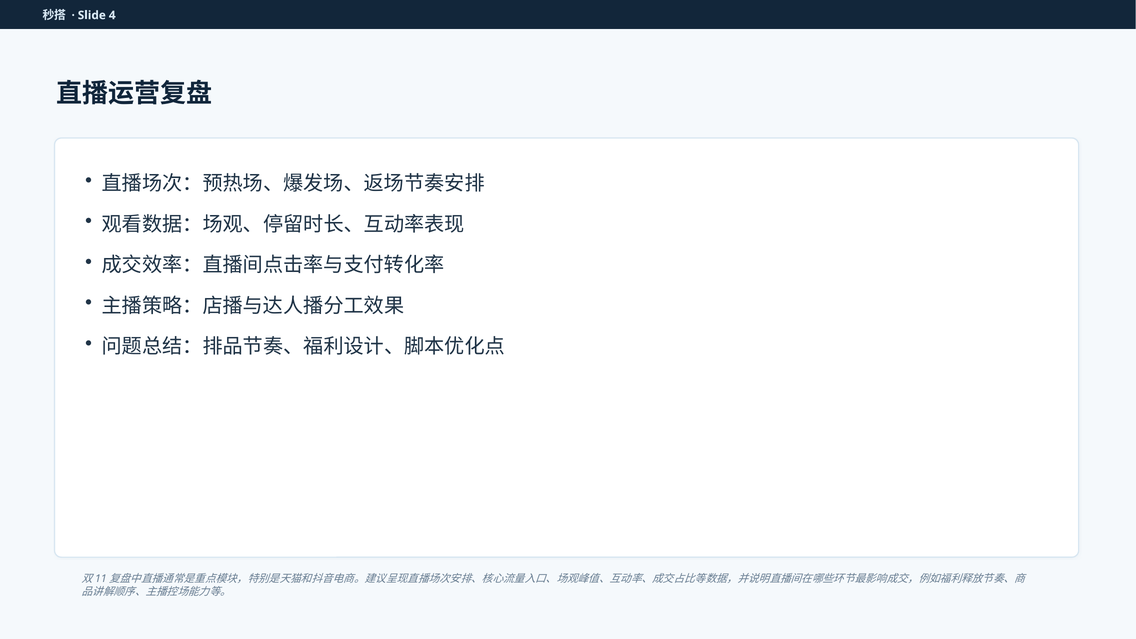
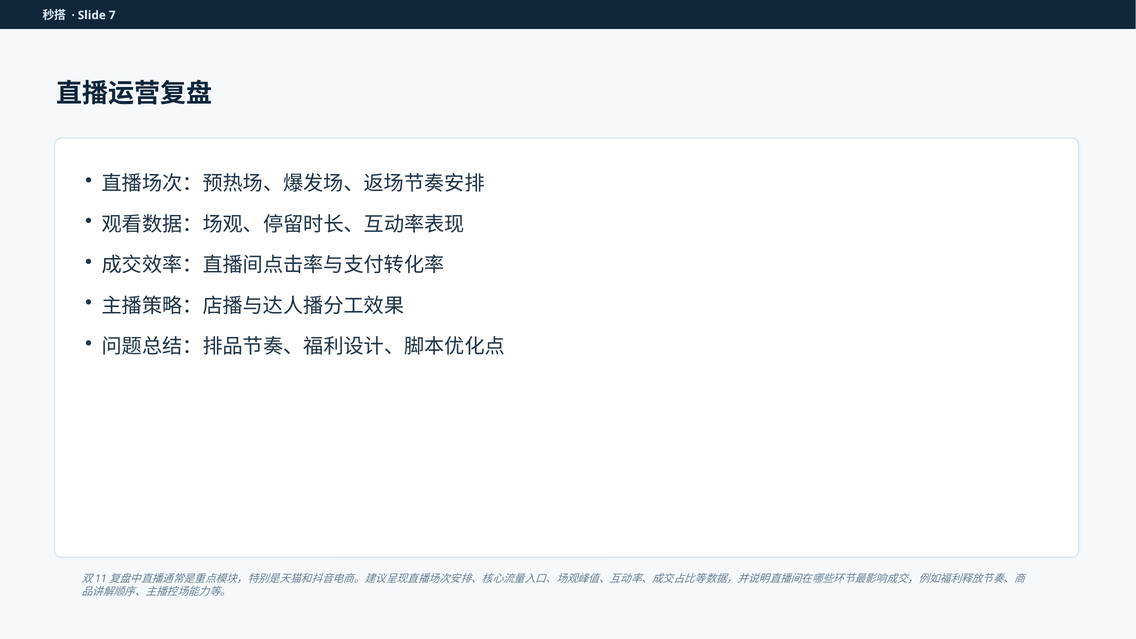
4: 4 -> 7 (112, 15)
